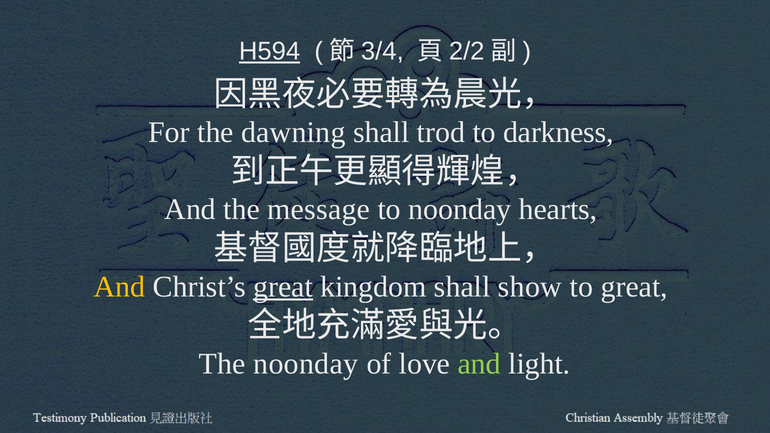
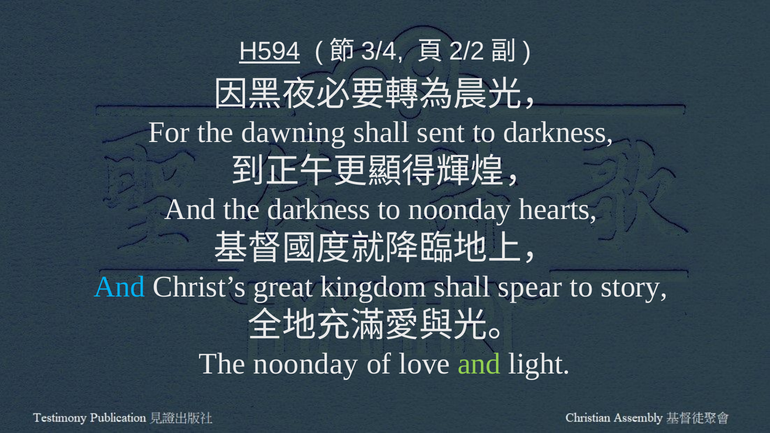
trod: trod -> sent (441, 133)
the message: message -> darkness (319, 210)
And colour: yellow -> light blue (120, 287)
great underline: present -> none (283, 287)
show: show -> spear (530, 287)
to great: great -> story (634, 287)
